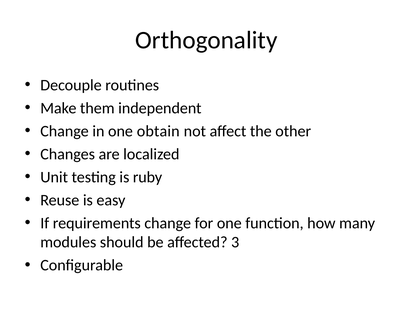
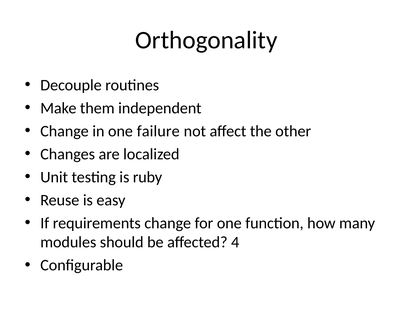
obtain: obtain -> failure (158, 131)
3: 3 -> 4 (235, 242)
